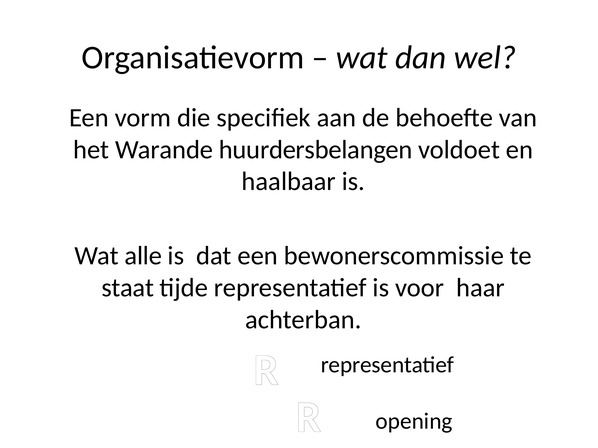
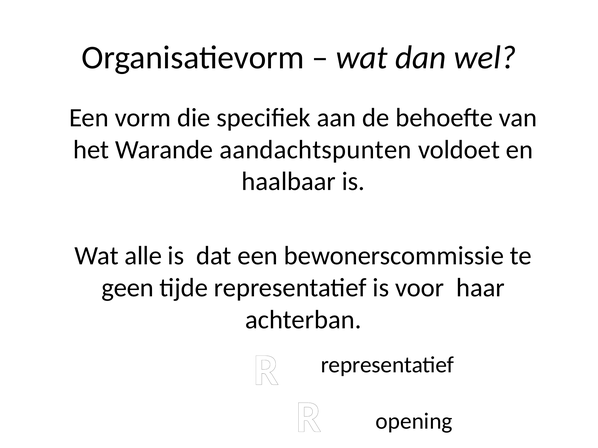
huurdersbelangen: huurdersbelangen -> aandachtspunten (315, 150)
staat: staat -> geen (128, 288)
